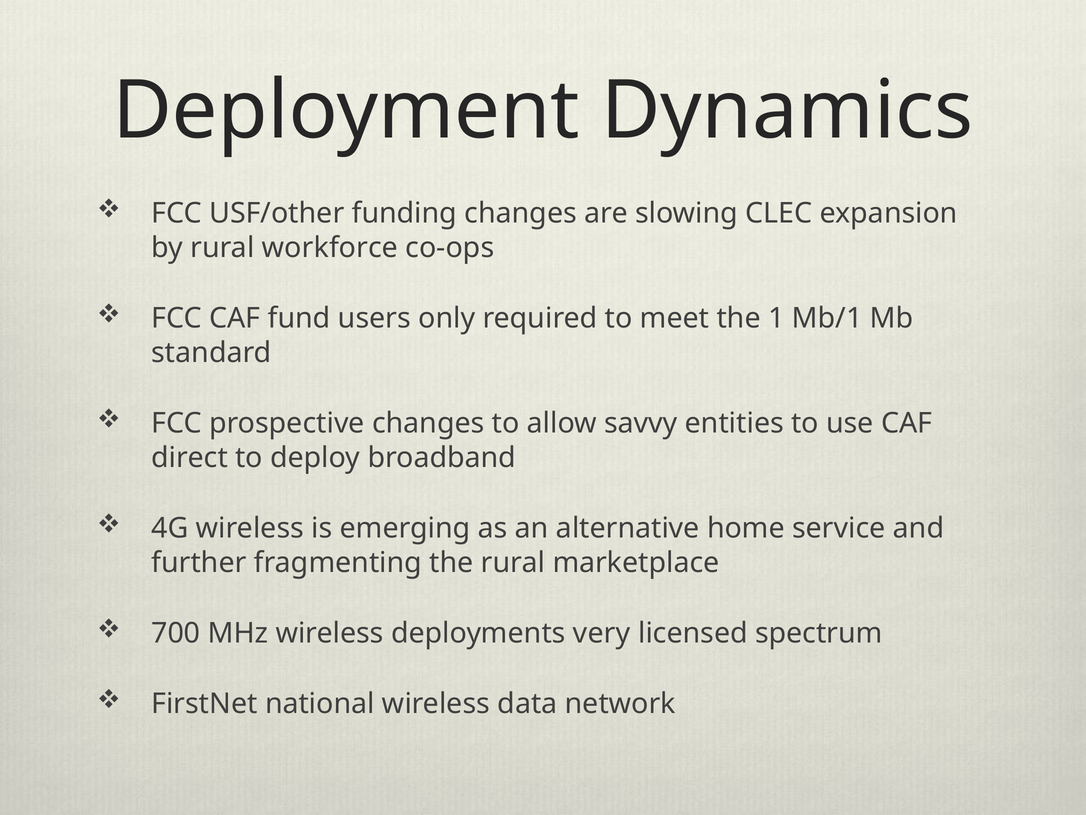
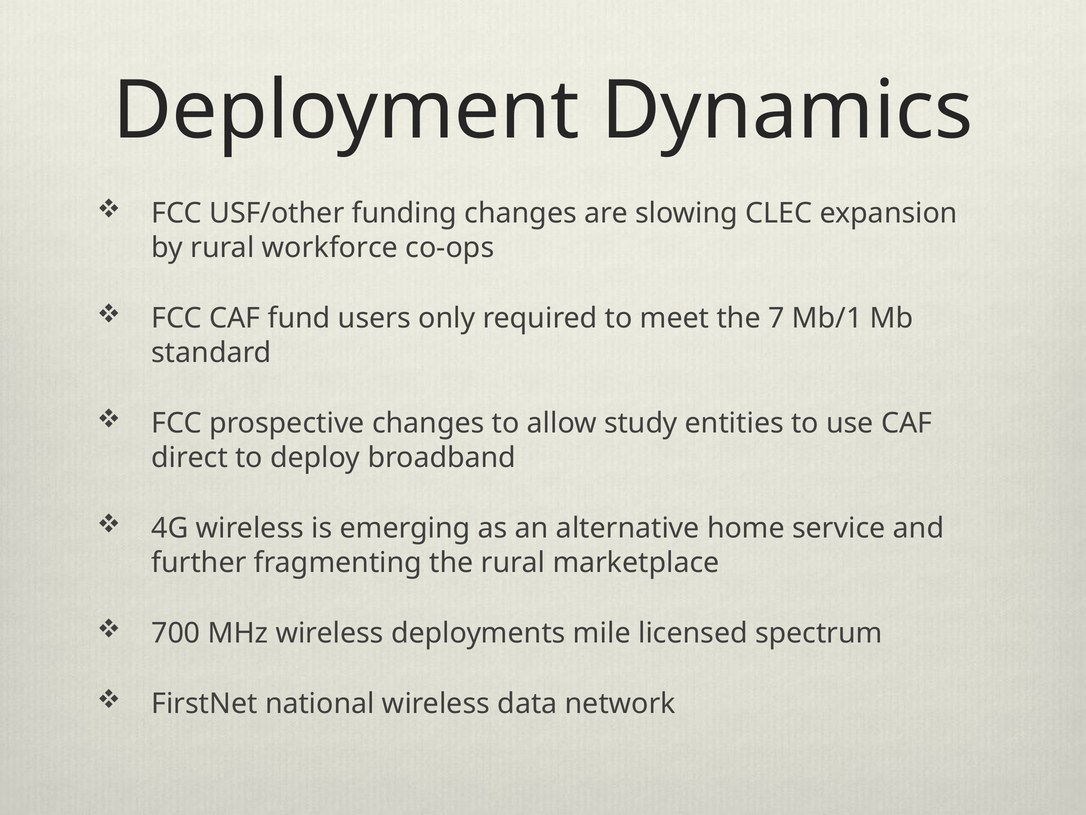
1: 1 -> 7 (776, 318)
savvy: savvy -> study (641, 423)
very: very -> mile (602, 633)
